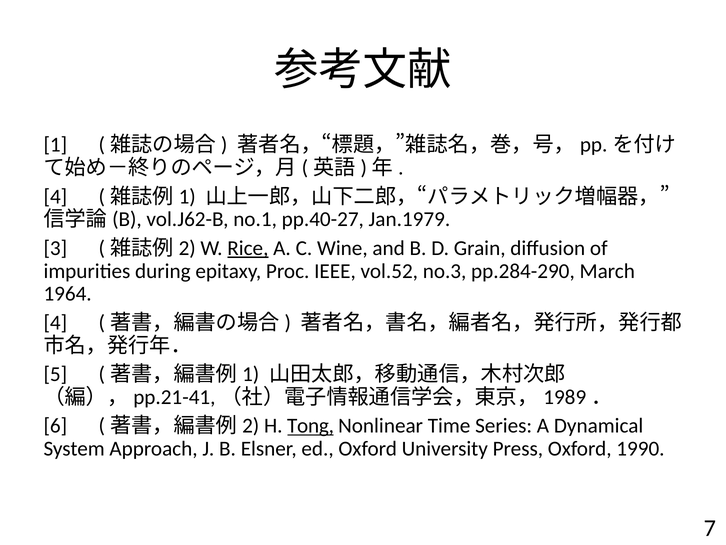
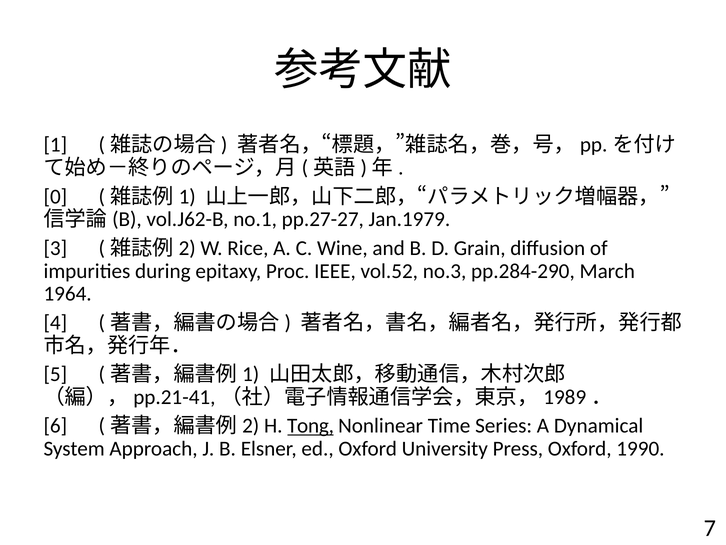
4: 4 -> 0 (55, 196)
pp.40-27: pp.40-27 -> pp.27-27 (323, 219)
Rice underline: present -> none (248, 248)
